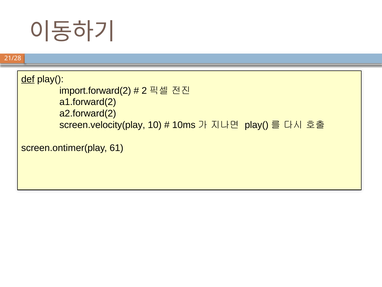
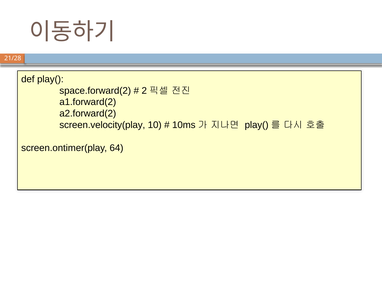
def underline: present -> none (28, 79)
import.forward(2: import.forward(2 -> space.forward(2 (95, 90)
61: 61 -> 64 (116, 148)
